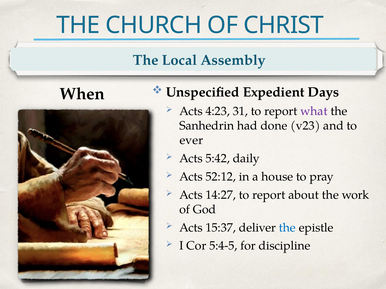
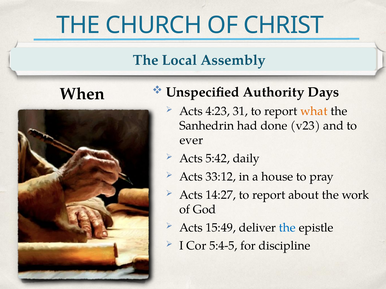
Expedient: Expedient -> Authority (274, 92)
what colour: purple -> orange (314, 111)
52:12: 52:12 -> 33:12 (221, 177)
15:37: 15:37 -> 15:49 (221, 228)
